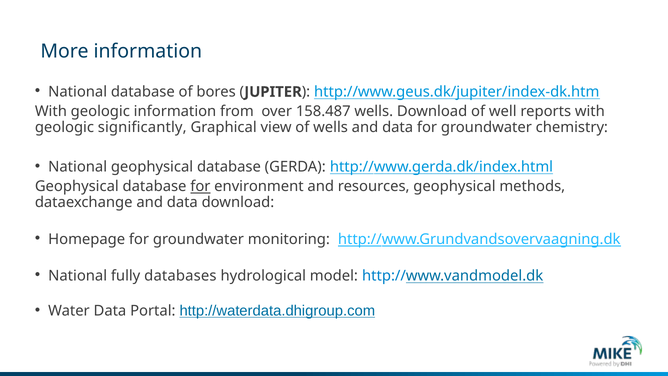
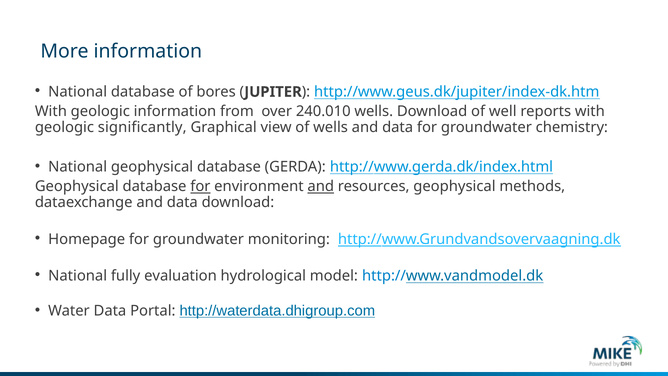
158.487: 158.487 -> 240.010 (323, 111)
and underline: none -> present (321, 186)
databases: databases -> evaluation (180, 276)
